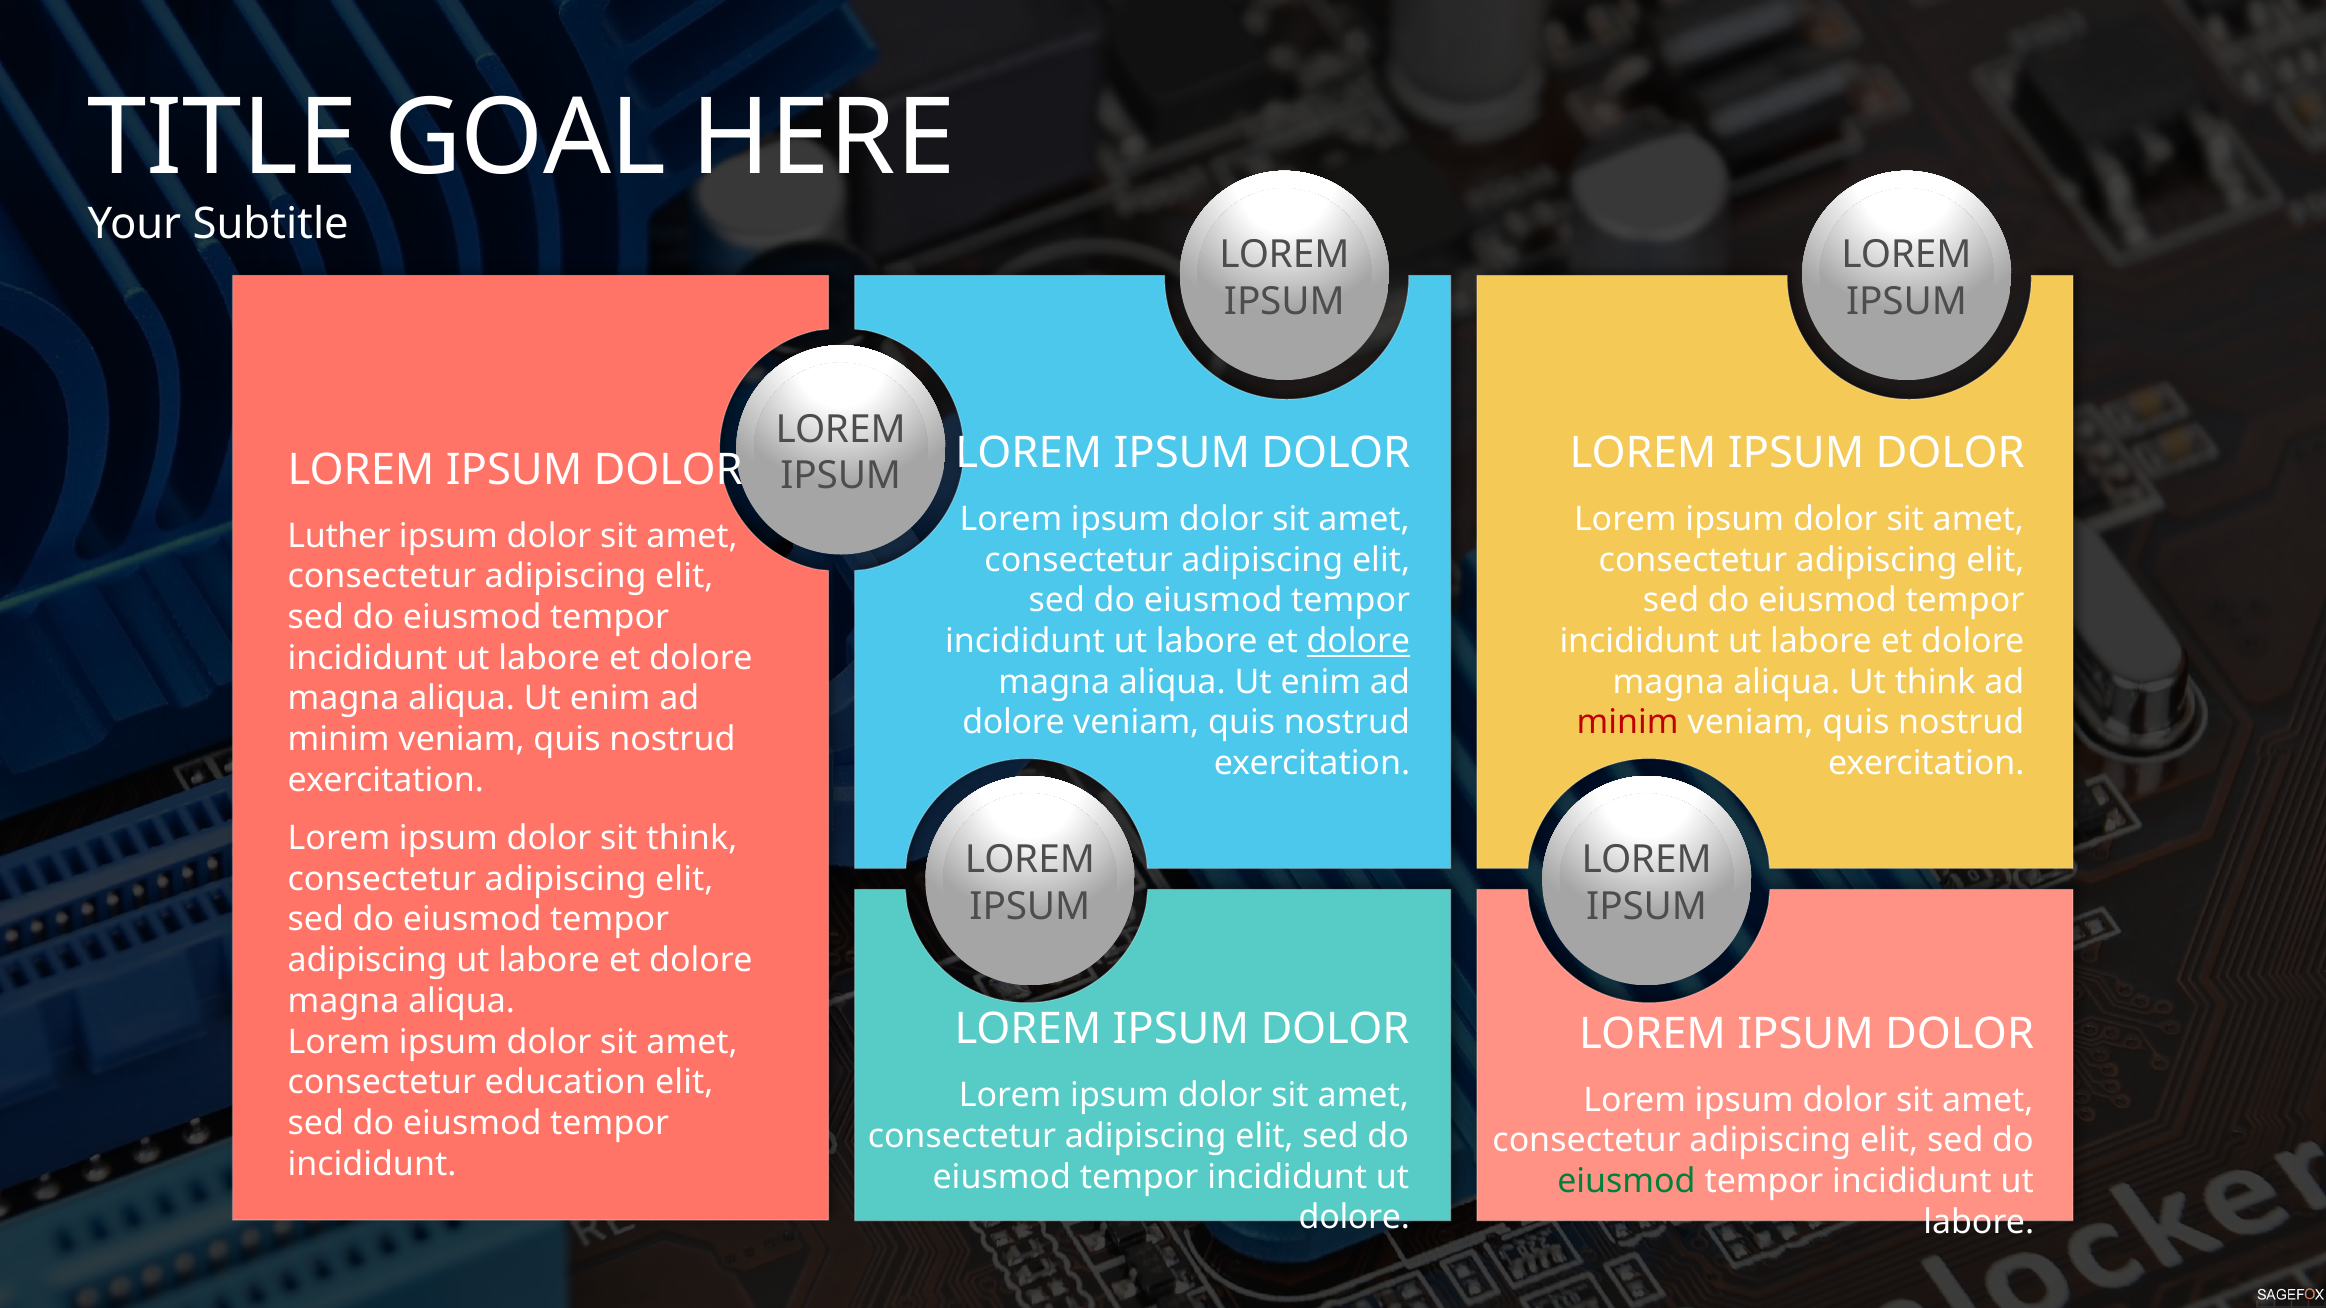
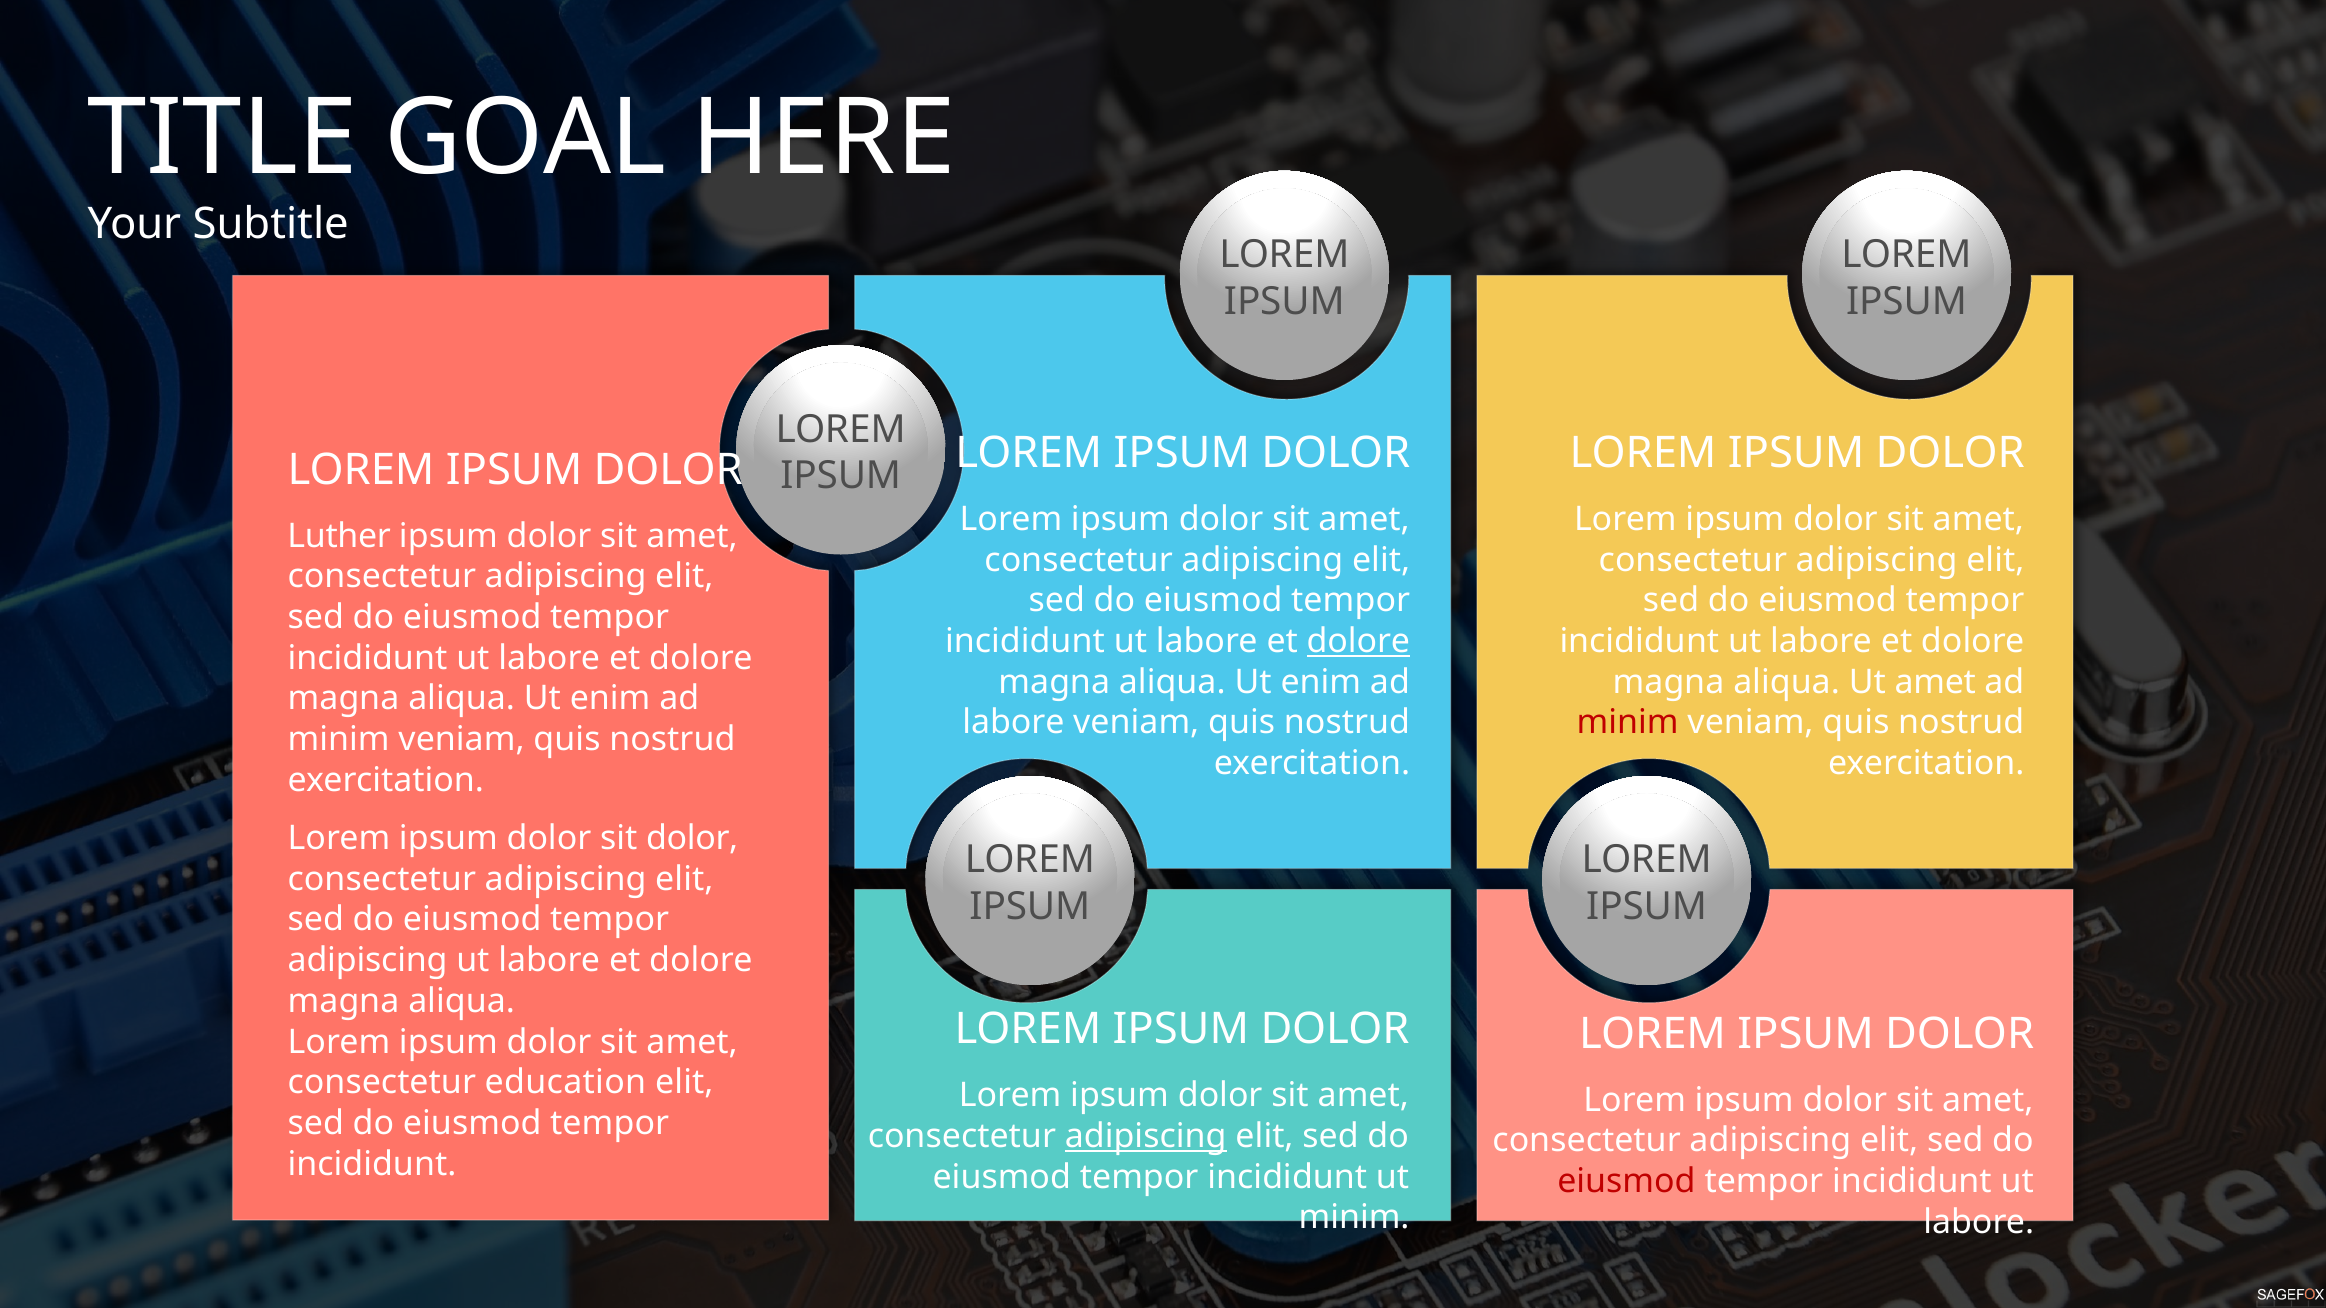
Ut think: think -> amet (1935, 682)
dolore: dolore -> labore (1013, 723)
sit think: think -> dolor (692, 839)
adipiscing underline: none -> present (1146, 1137)
eiusmod colour: green -> red (1626, 1182)
dolore: dolore -> minim (1354, 1218)
